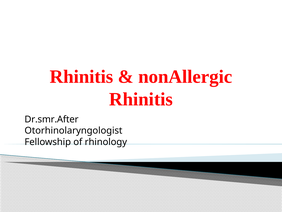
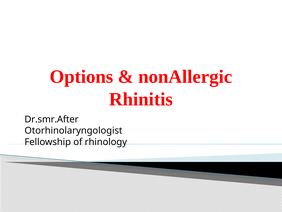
Rhinitis: Rhinitis -> Options (81, 77)
